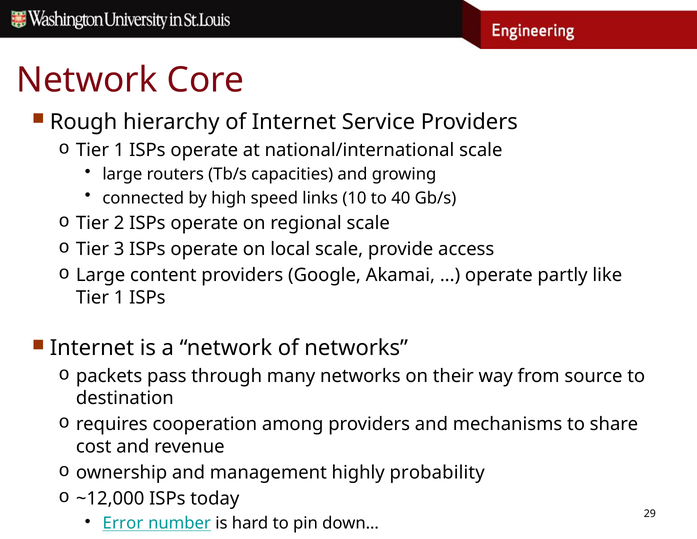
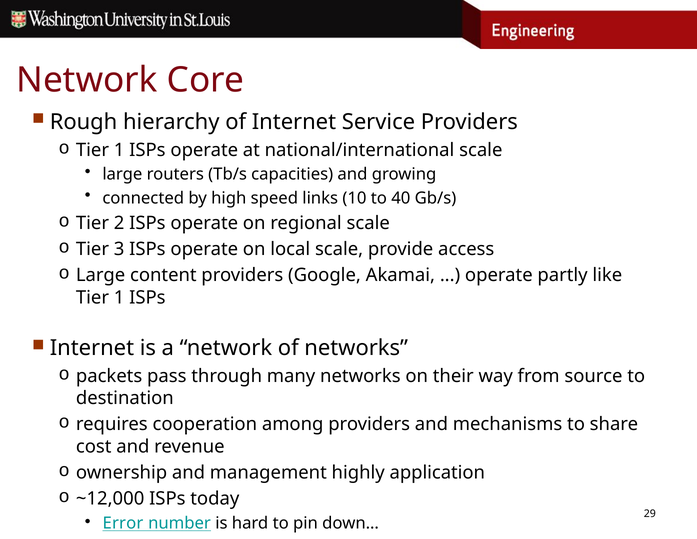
probability: probability -> application (437, 472)
